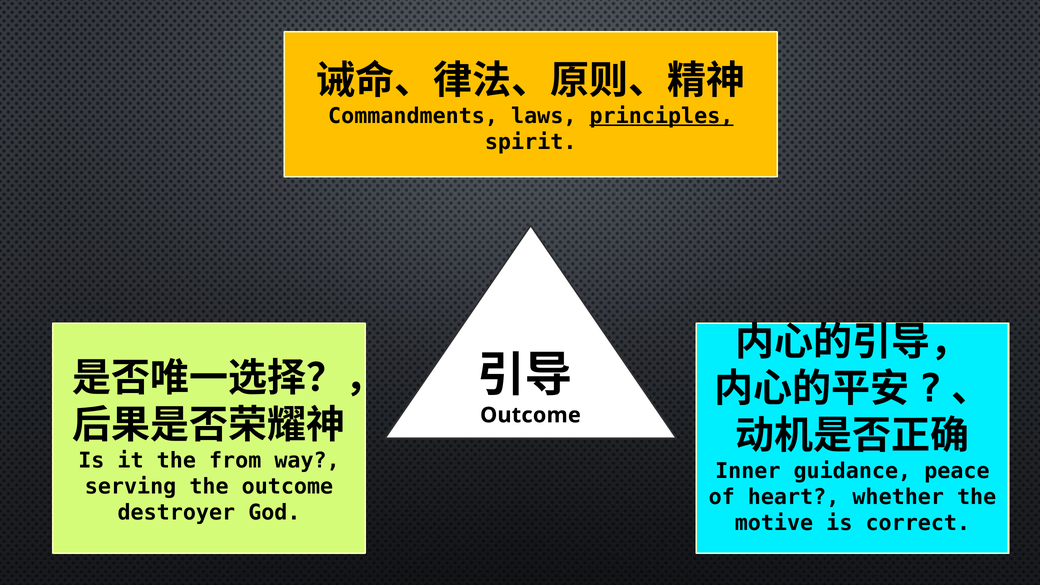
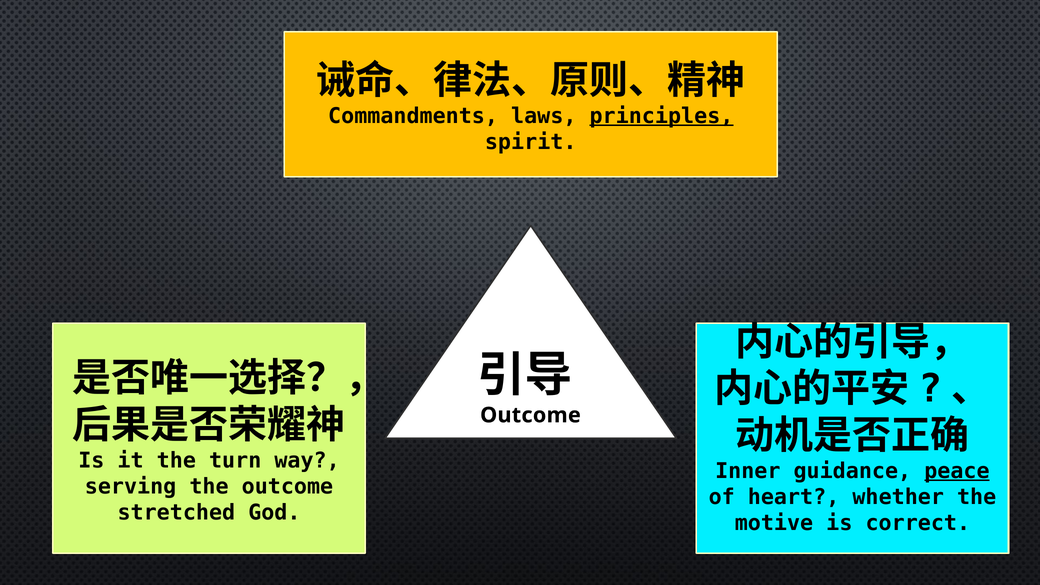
from: from -> turn (235, 461)
peace underline: none -> present (957, 471)
destroyer: destroyer -> stretched (176, 513)
